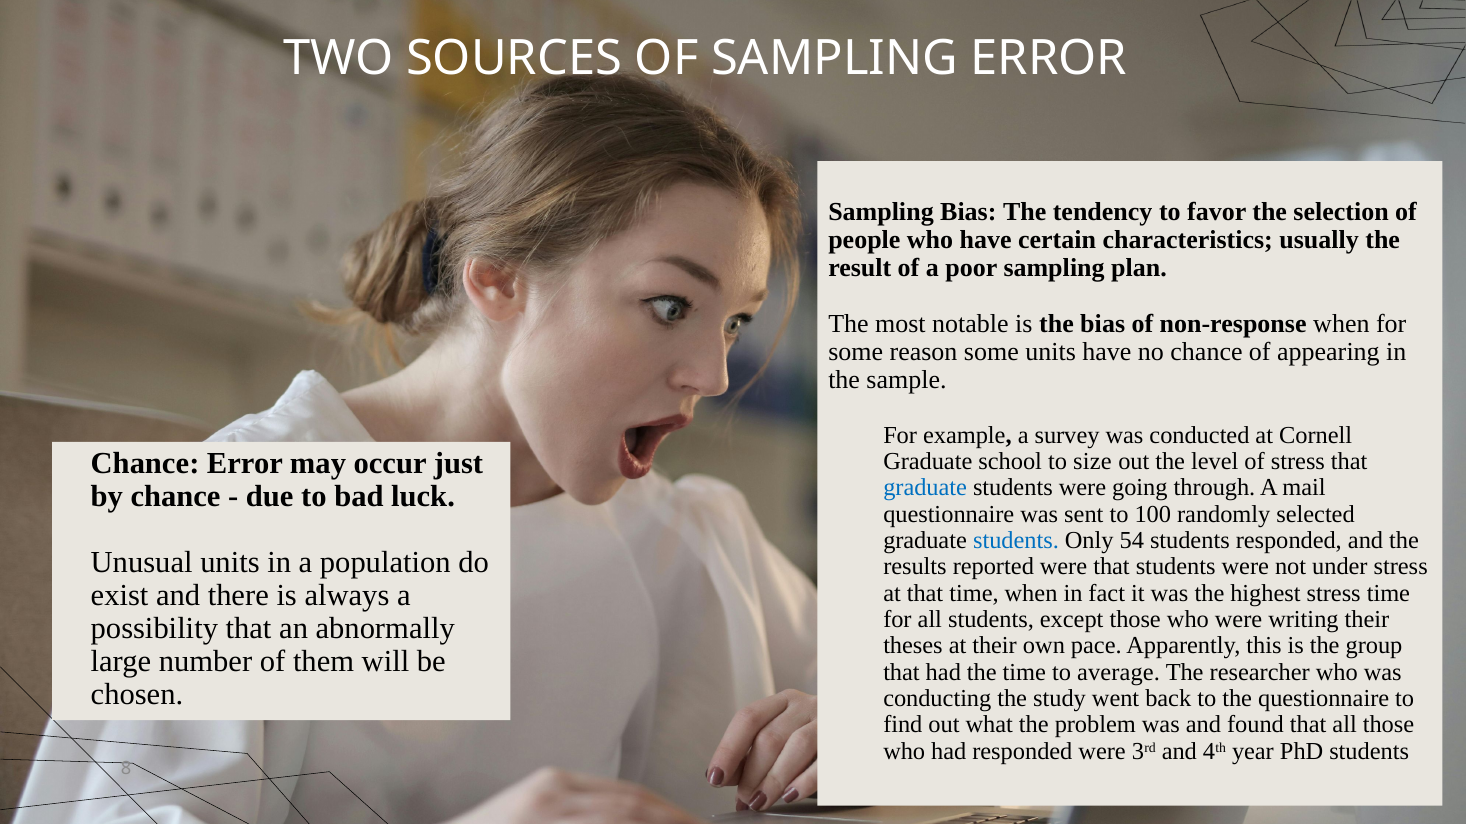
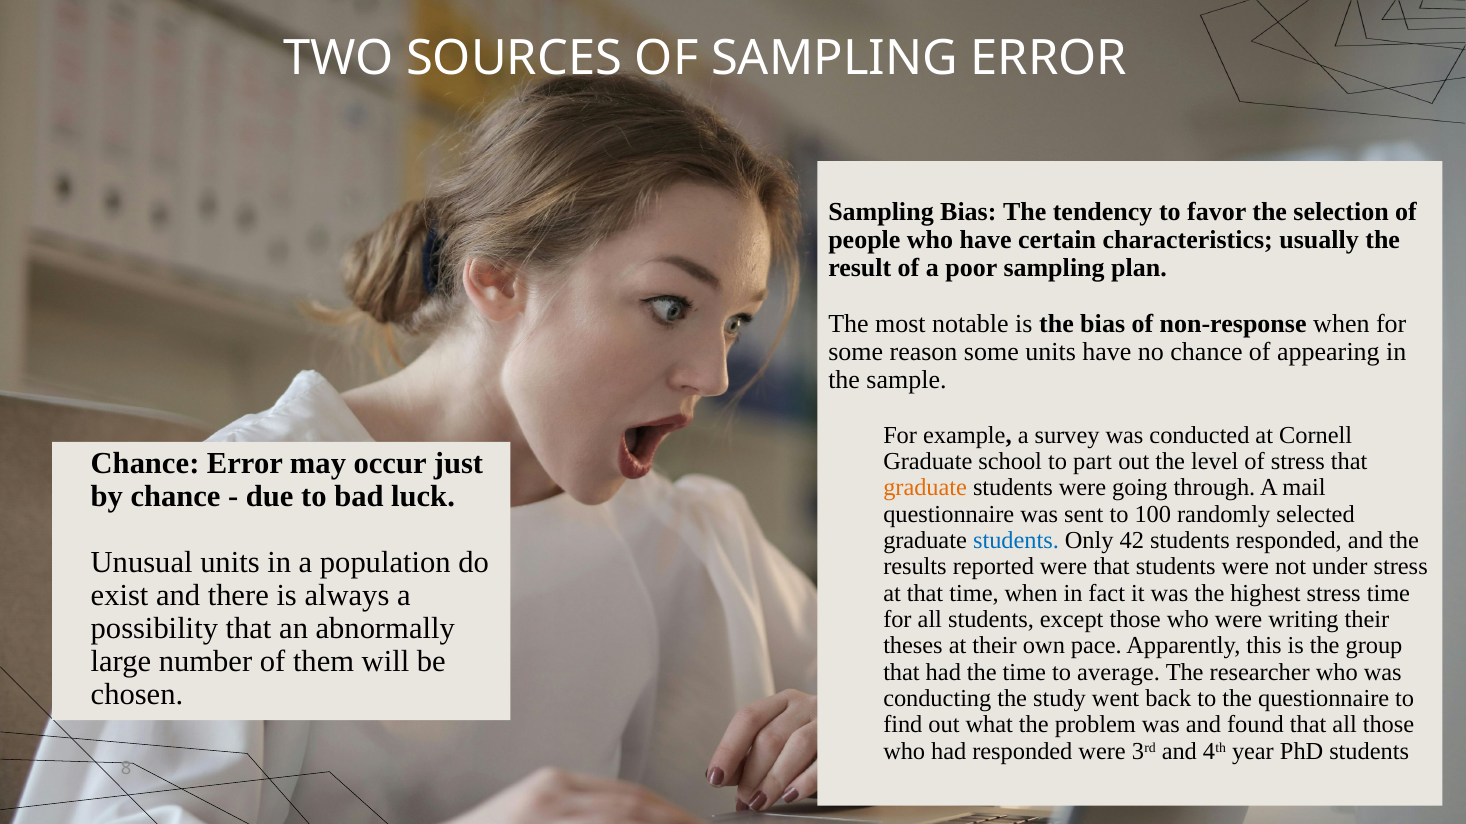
size: size -> part (1092, 462)
graduate colour: blue -> orange (925, 488)
54: 54 -> 42 (1132, 541)
